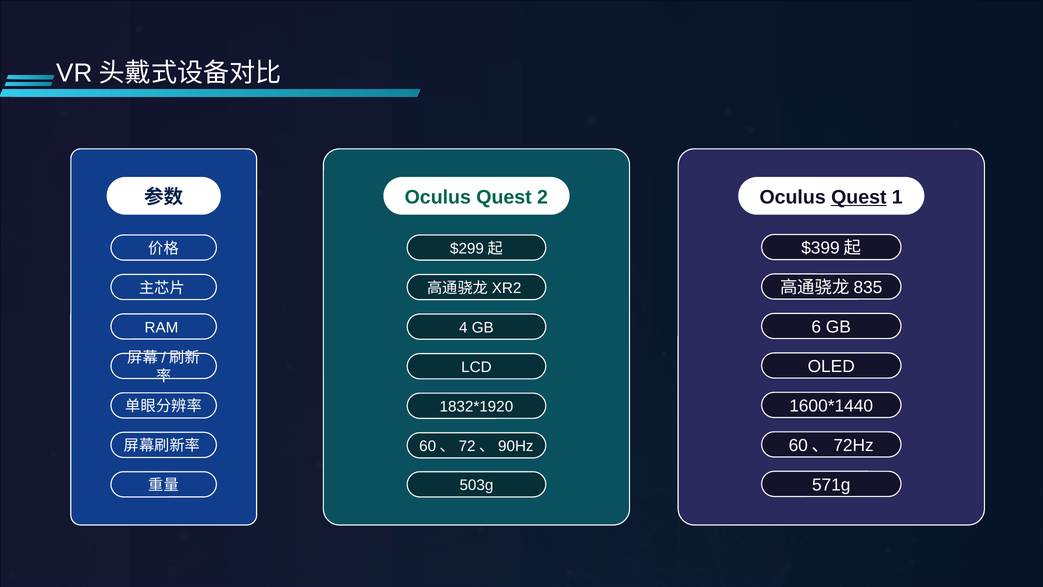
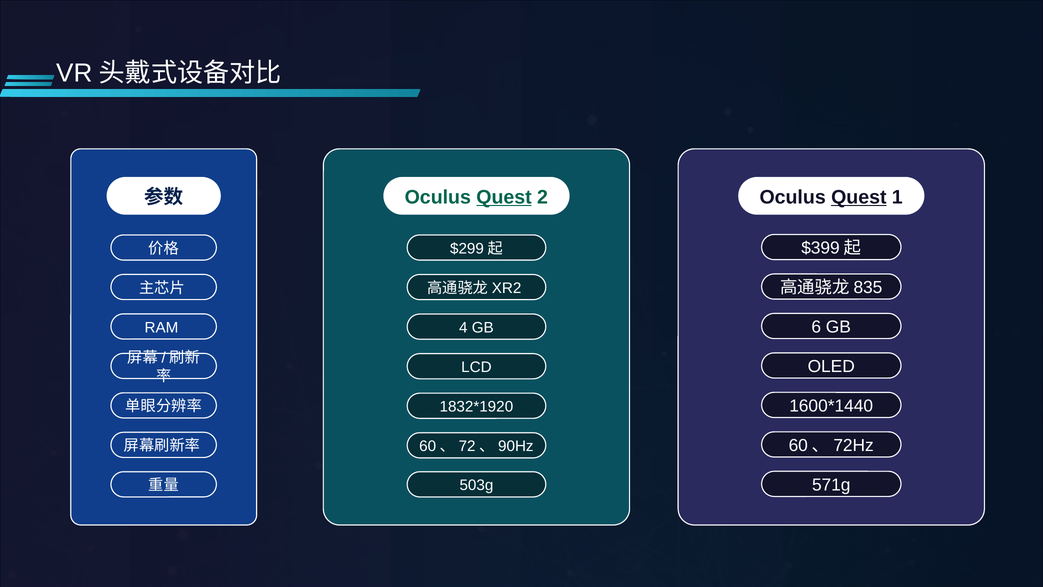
Quest underline: none -> present (504, 197)
